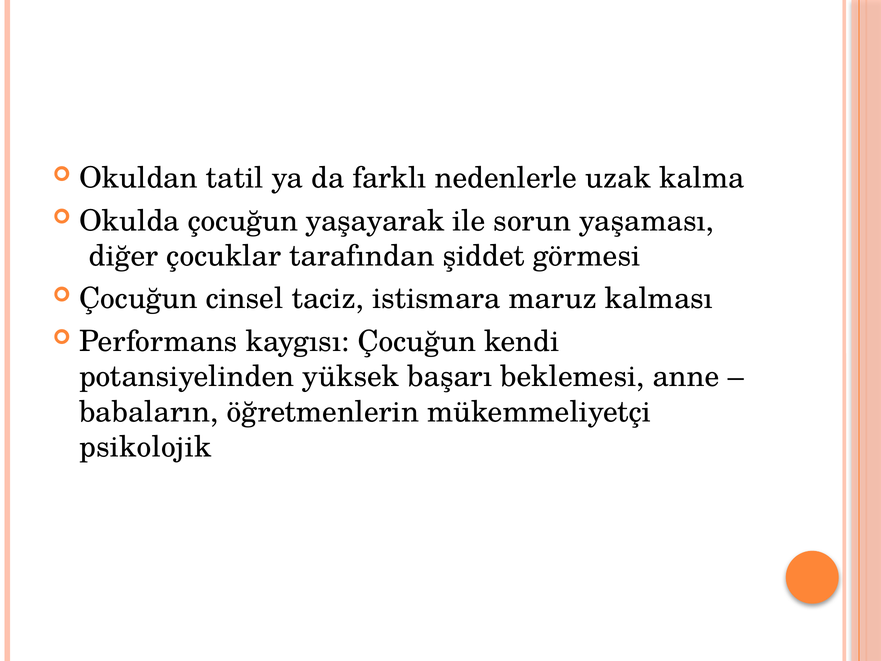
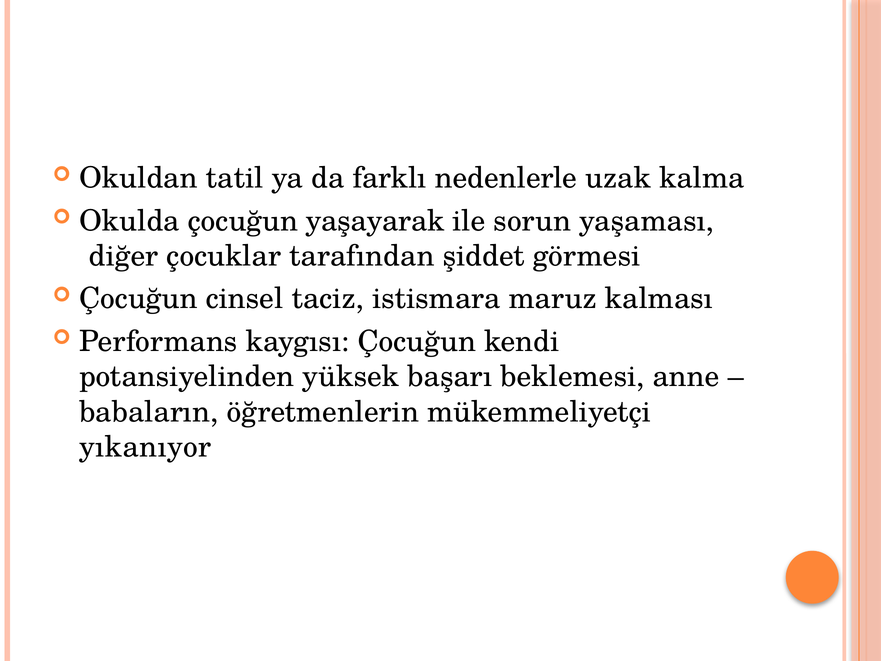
psikolojik: psikolojik -> yıkanıyor (145, 447)
